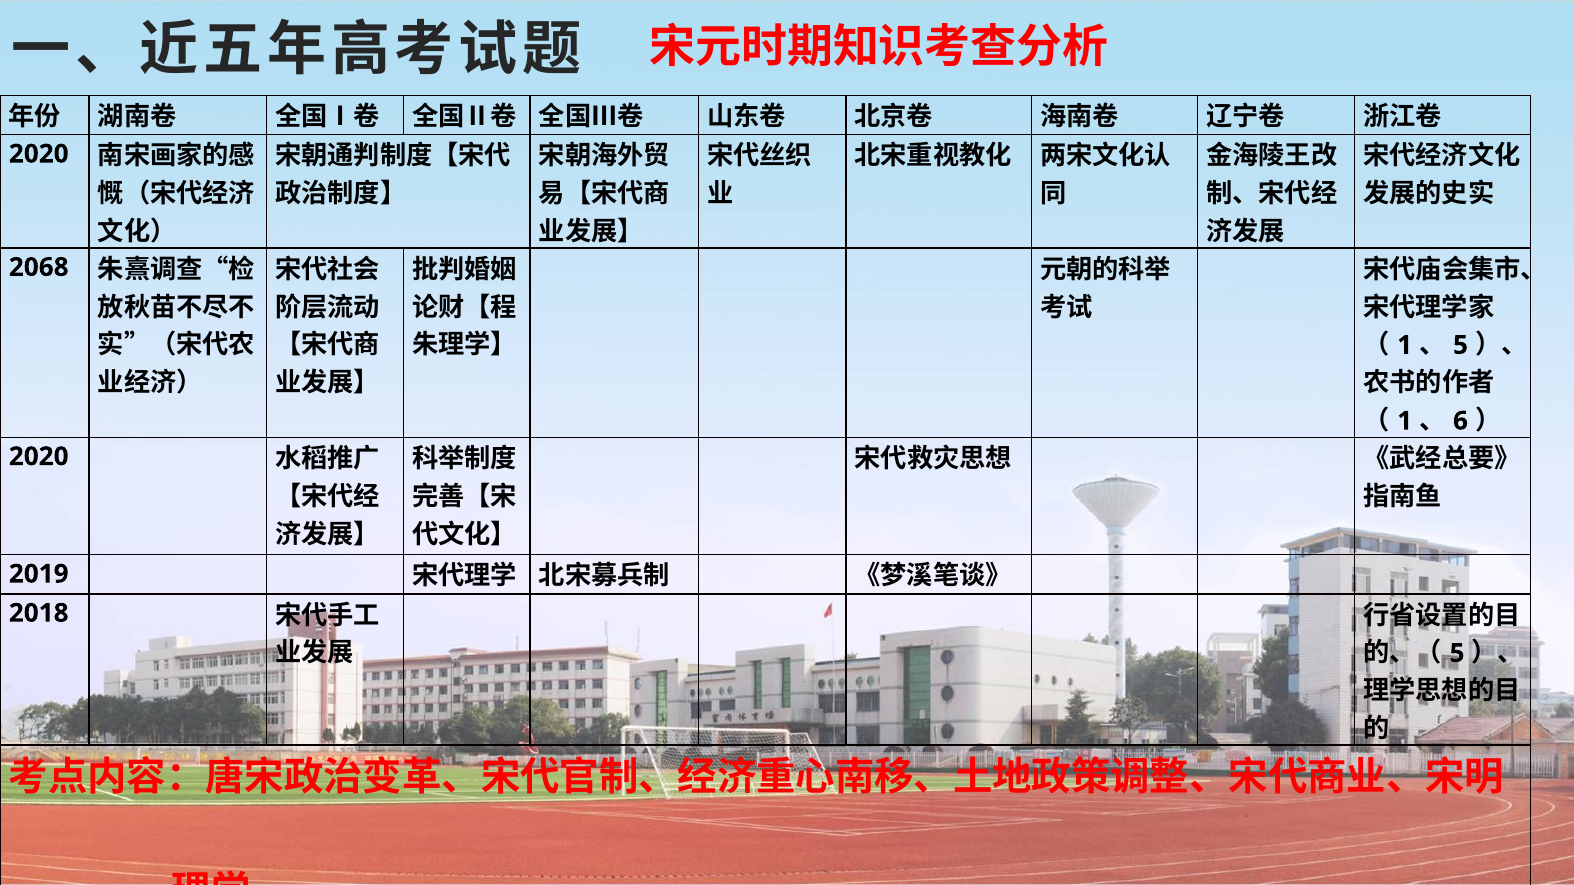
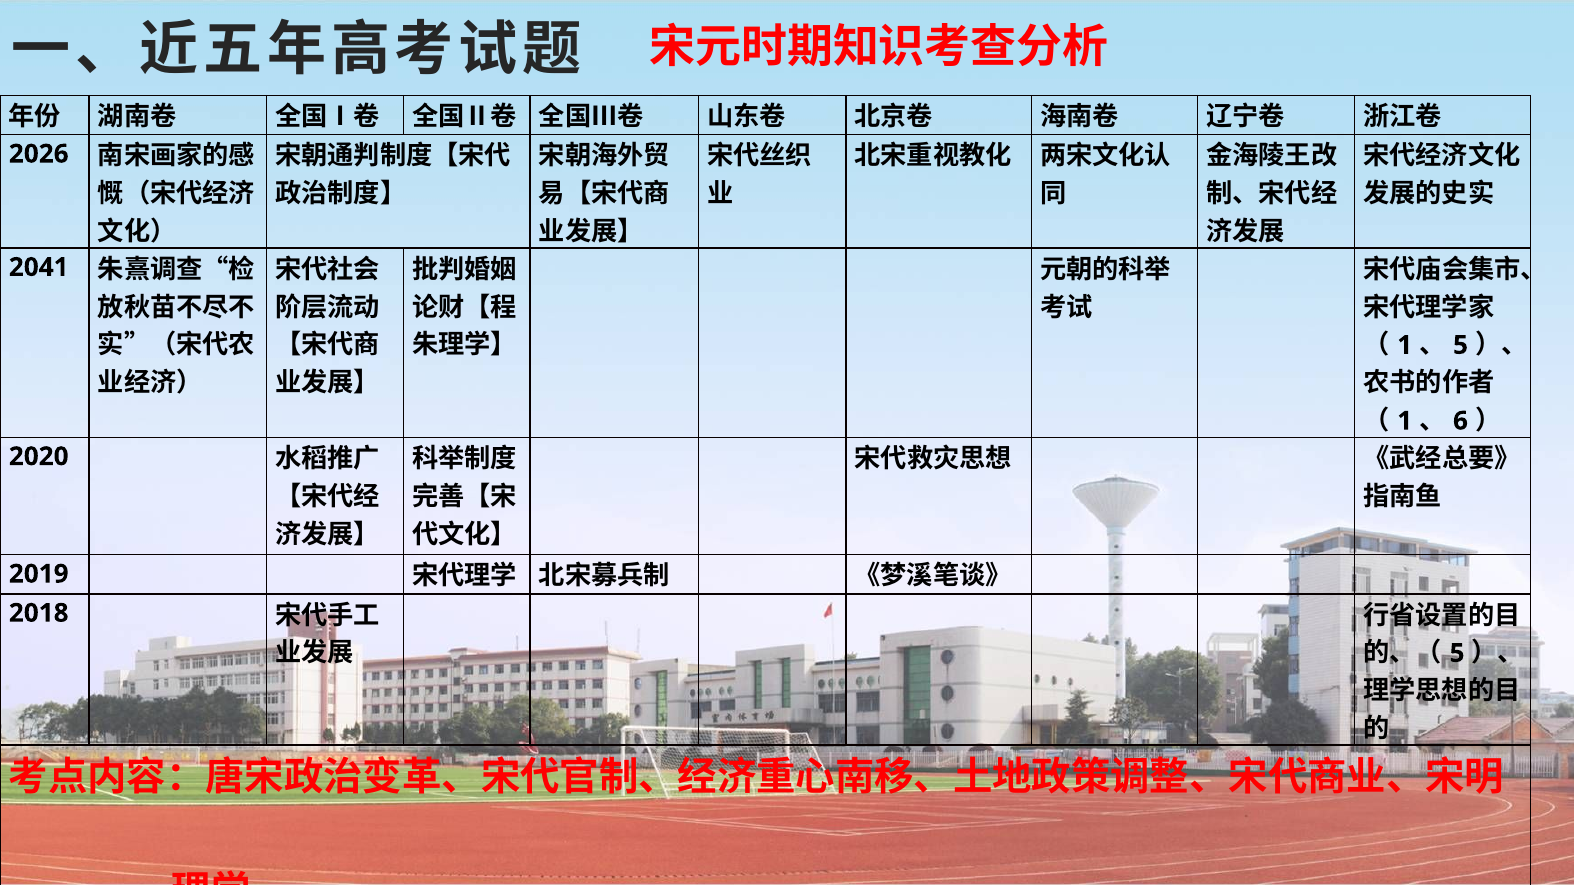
2020: 2020 -> 2026 (39, 154)
2068: 2068 -> 2041 (39, 267)
